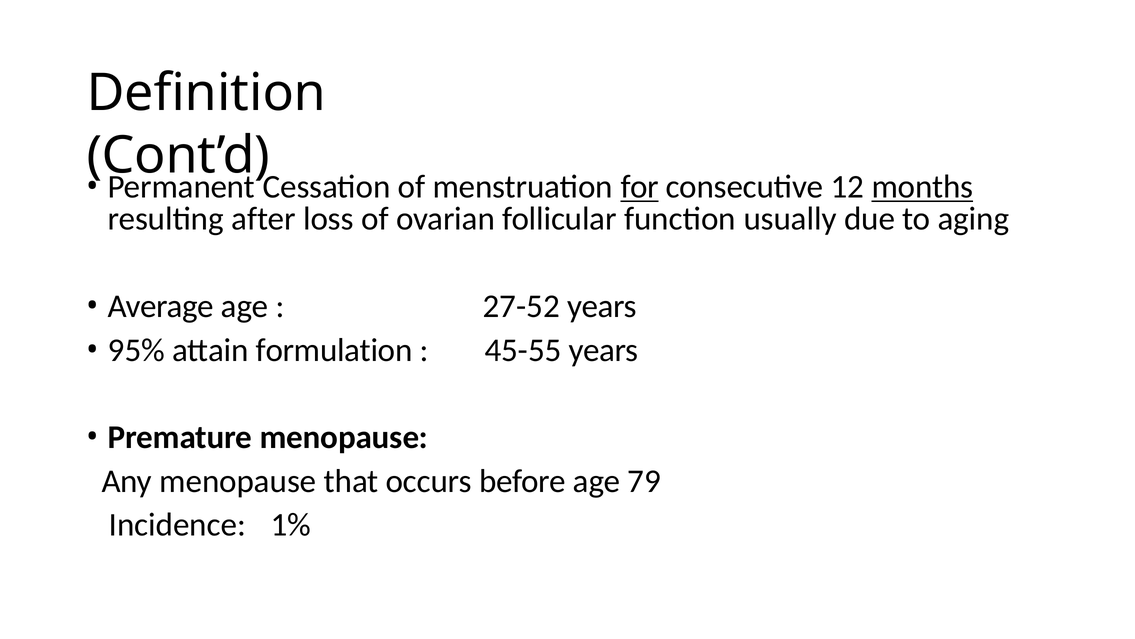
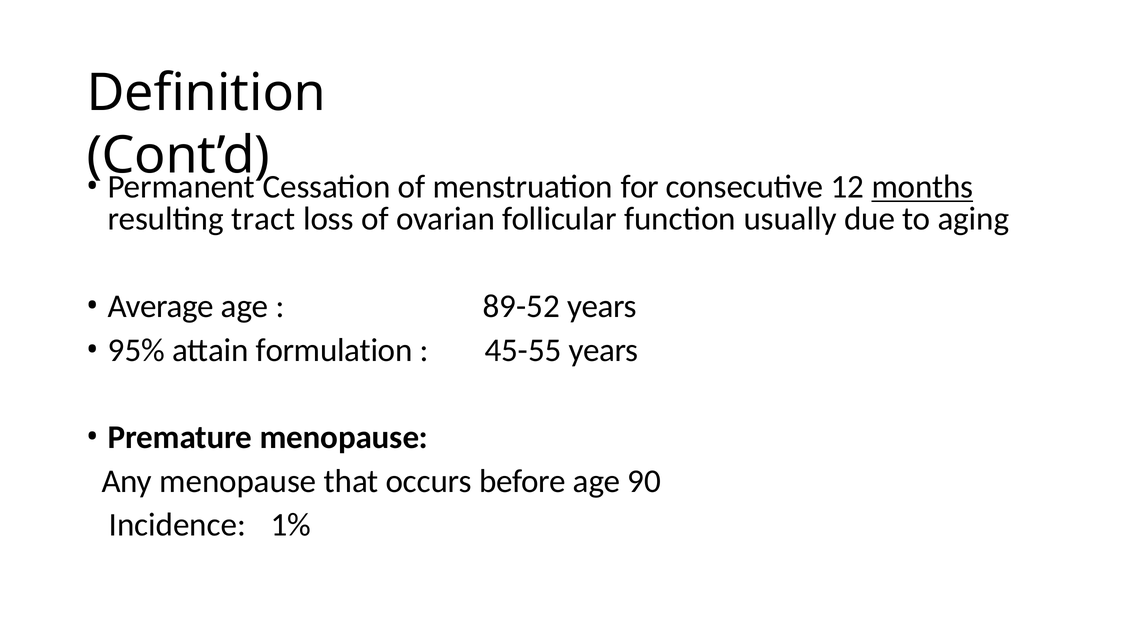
for underline: present -> none (640, 187)
after: after -> tract (263, 219)
27-52: 27-52 -> 89-52 (521, 306)
79: 79 -> 90 (644, 481)
